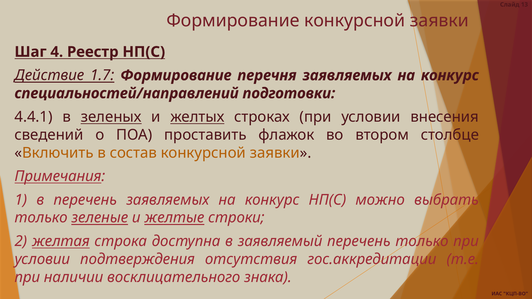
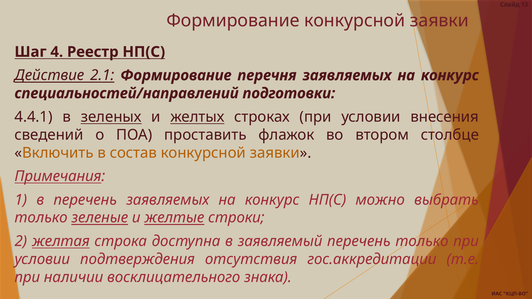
1.7: 1.7 -> 2.1 (102, 75)
